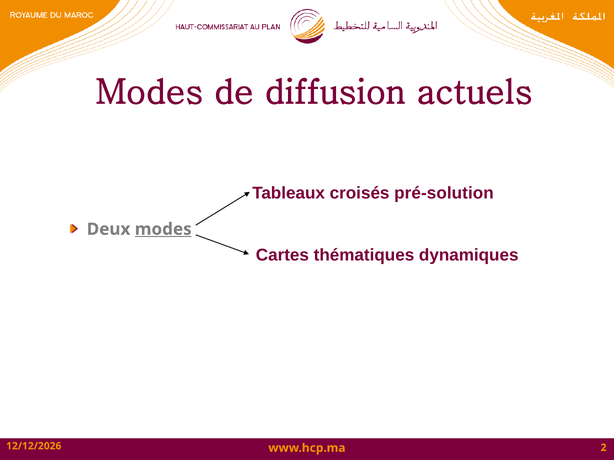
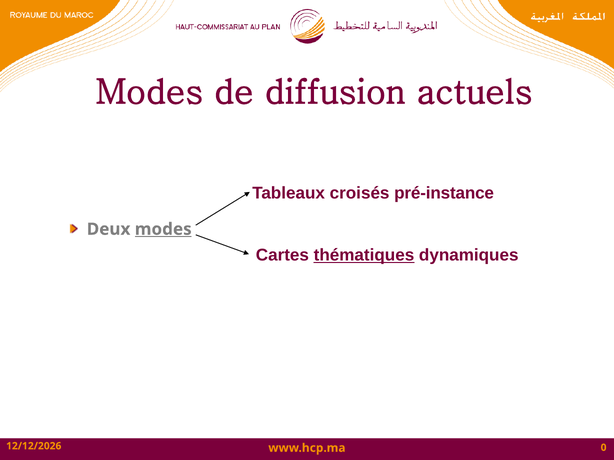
pré-solution: pré-solution -> pré-instance (444, 193)
thématiques underline: none -> present (364, 255)
2: 2 -> 0 (604, 448)
